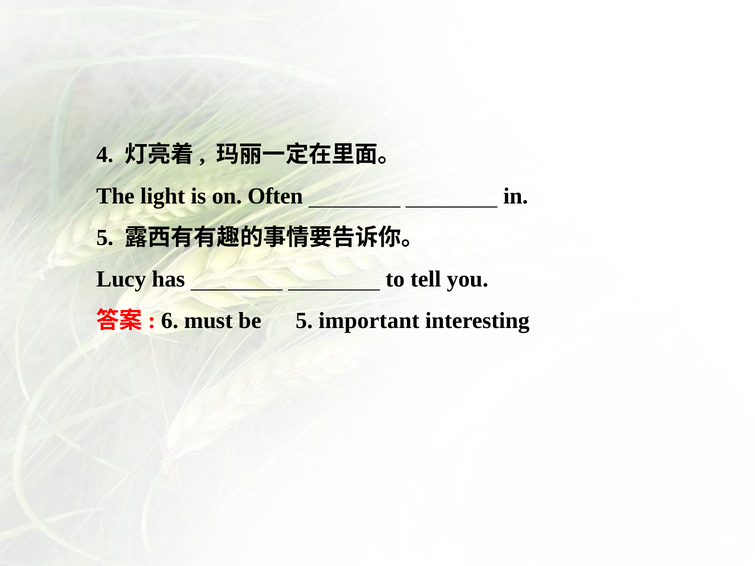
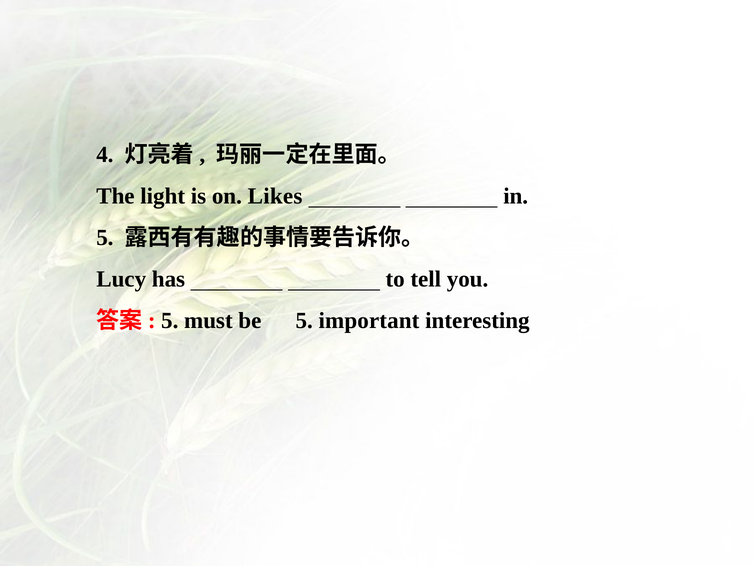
Often: Often -> Likes (275, 196)
6: 6 -> 5 (170, 321)
